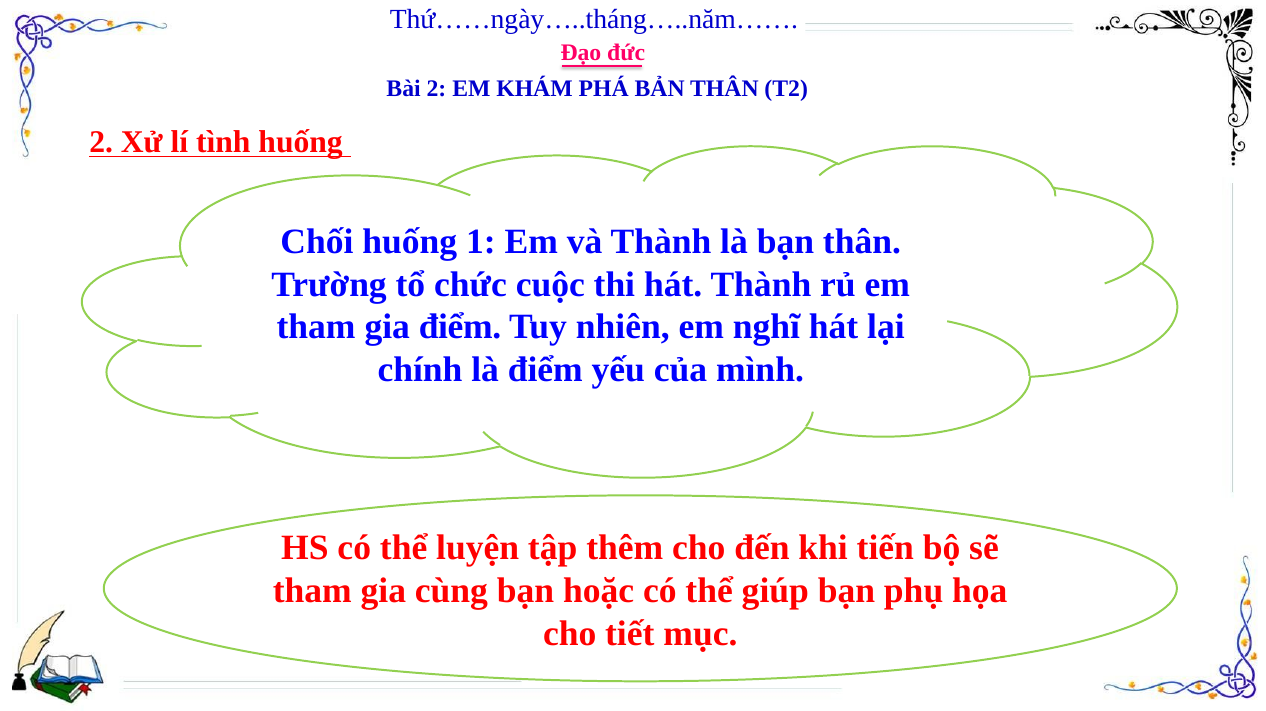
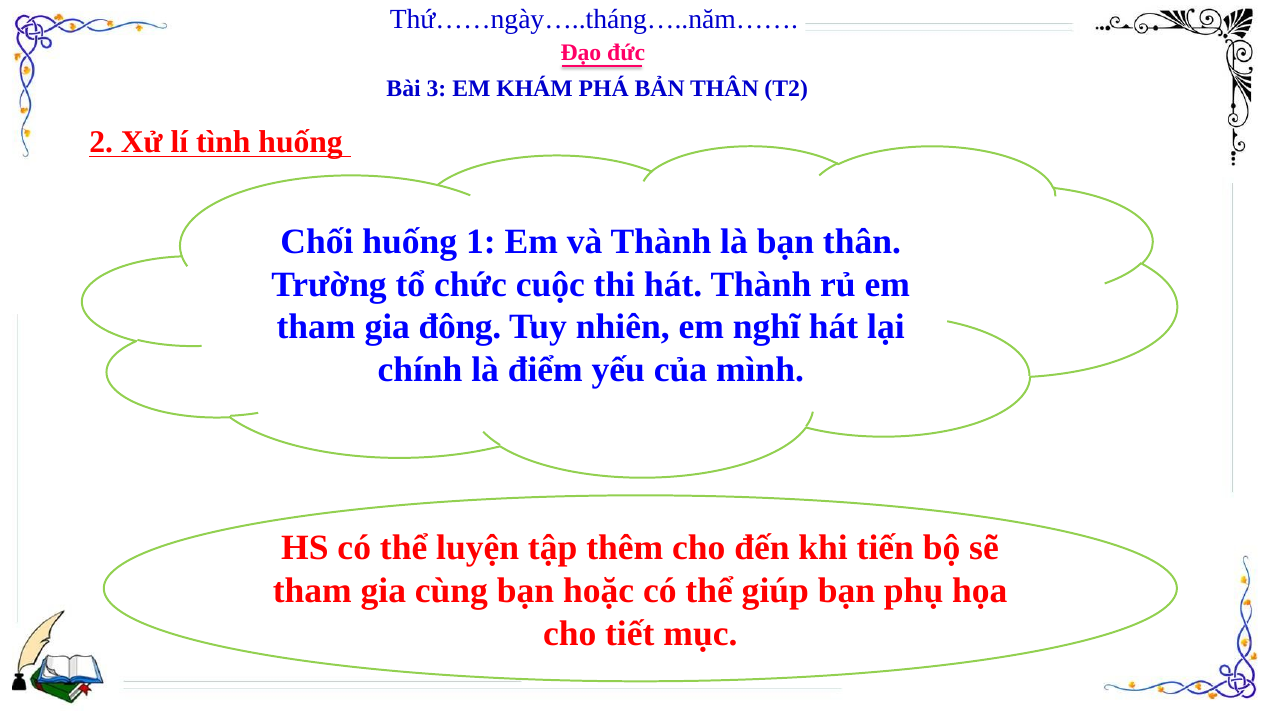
Bài 2: 2 -> 3 (436, 89)
gia điểm: điểm -> đông (460, 327)
